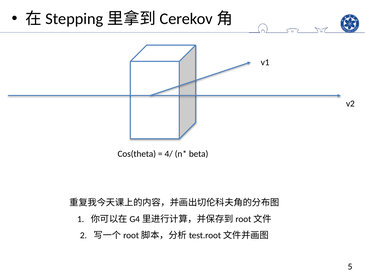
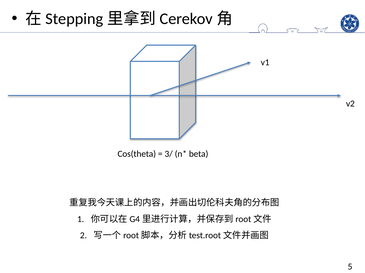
4/: 4/ -> 3/ (169, 154)
